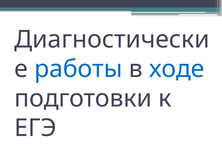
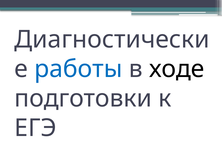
ходе colour: blue -> black (177, 69)
